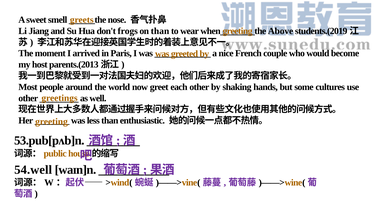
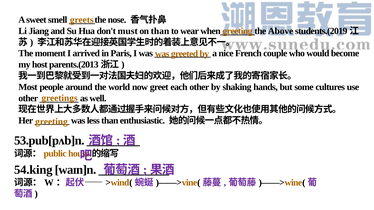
frogs: frogs -> must (128, 31)
54.well: 54.well -> 54.king (33, 170)
